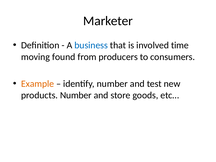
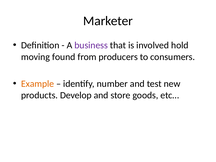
business colour: blue -> purple (91, 45)
time: time -> hold (180, 45)
products Number: Number -> Develop (76, 95)
